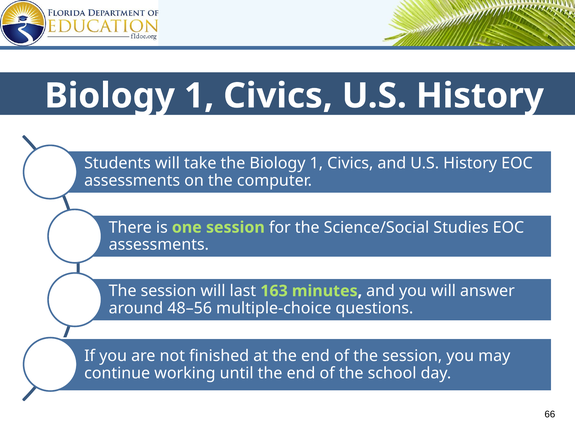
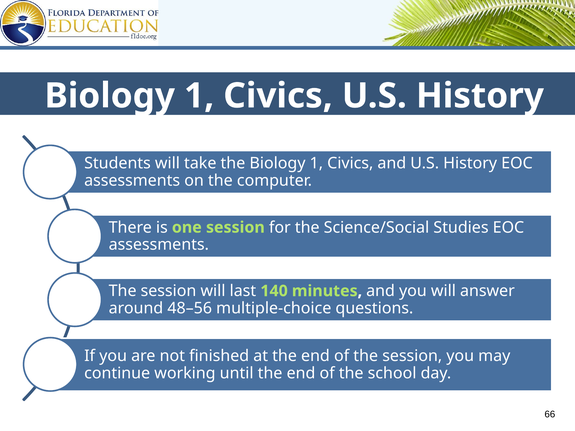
163: 163 -> 140 (274, 291)
